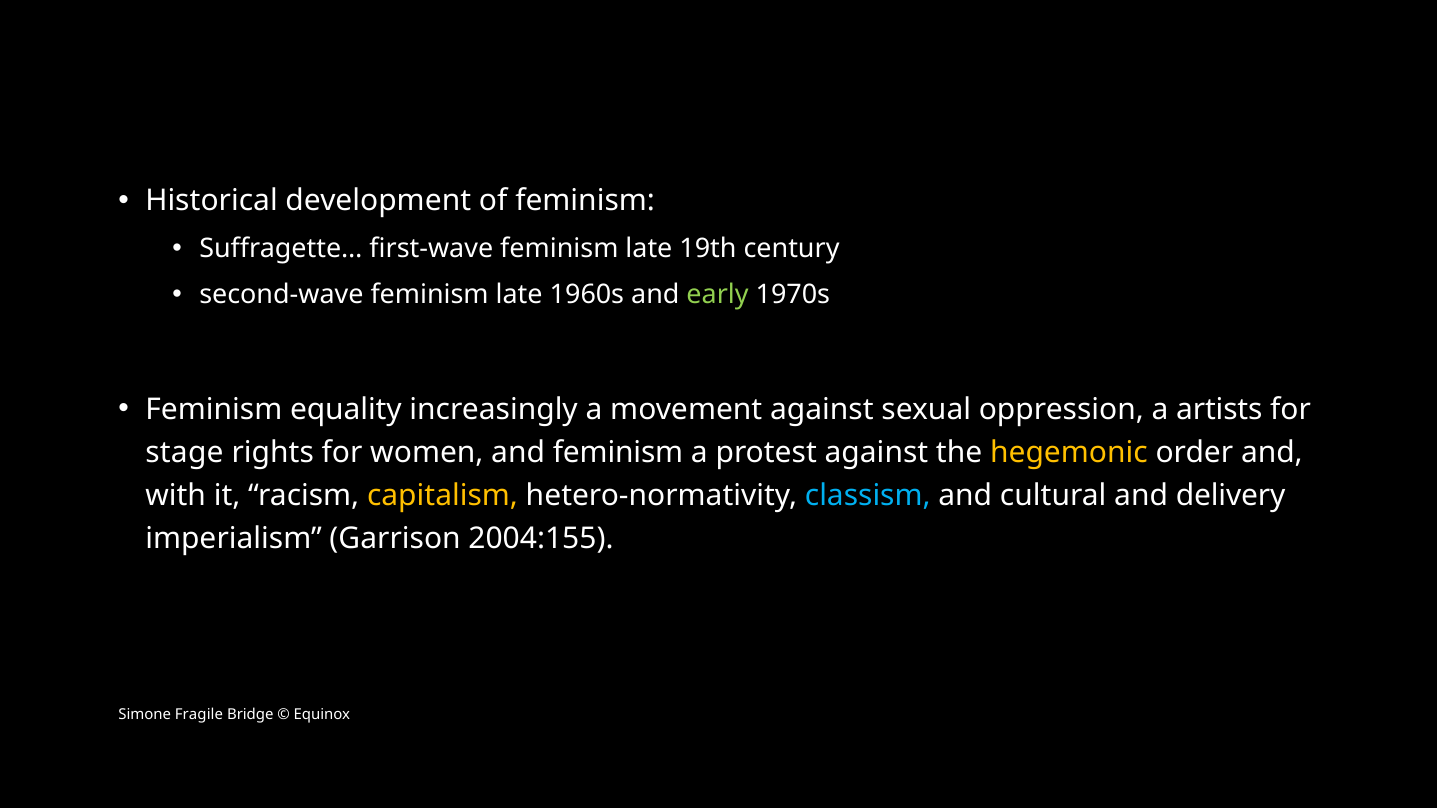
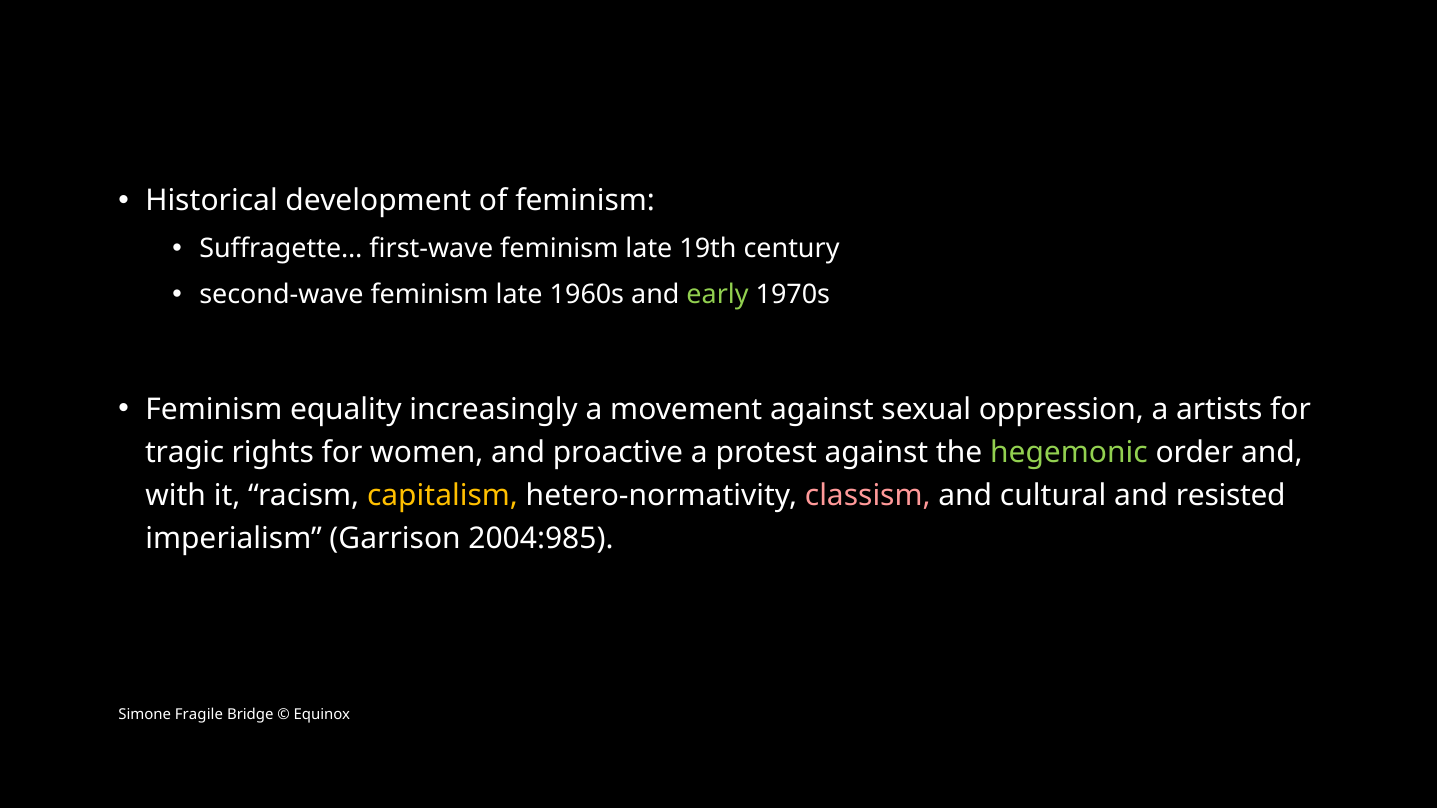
stage: stage -> tragic (185, 453)
and feminism: feminism -> proactive (618, 453)
hegemonic colour: yellow -> light green (1069, 453)
classism colour: light blue -> pink (868, 496)
delivery: delivery -> resisted (1231, 496)
2004:155: 2004:155 -> 2004:985 (541, 539)
